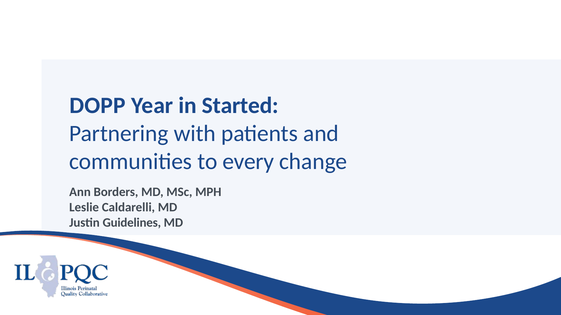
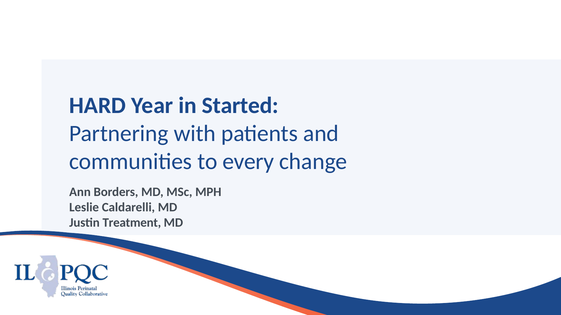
DOPP: DOPP -> HARD (98, 106)
Guidelines: Guidelines -> Treatment (132, 223)
